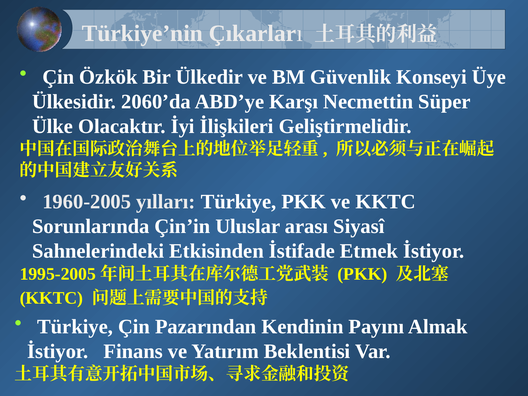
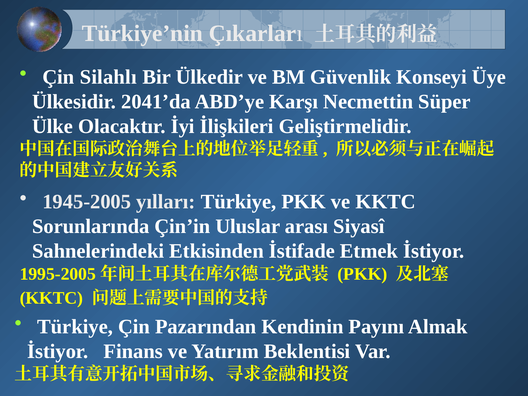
Özkök: Özkök -> Silahlı (108, 77)
2060’da: 2060’da -> 2041’da (156, 102)
1960-2005: 1960-2005 -> 1945-2005 (87, 202)
